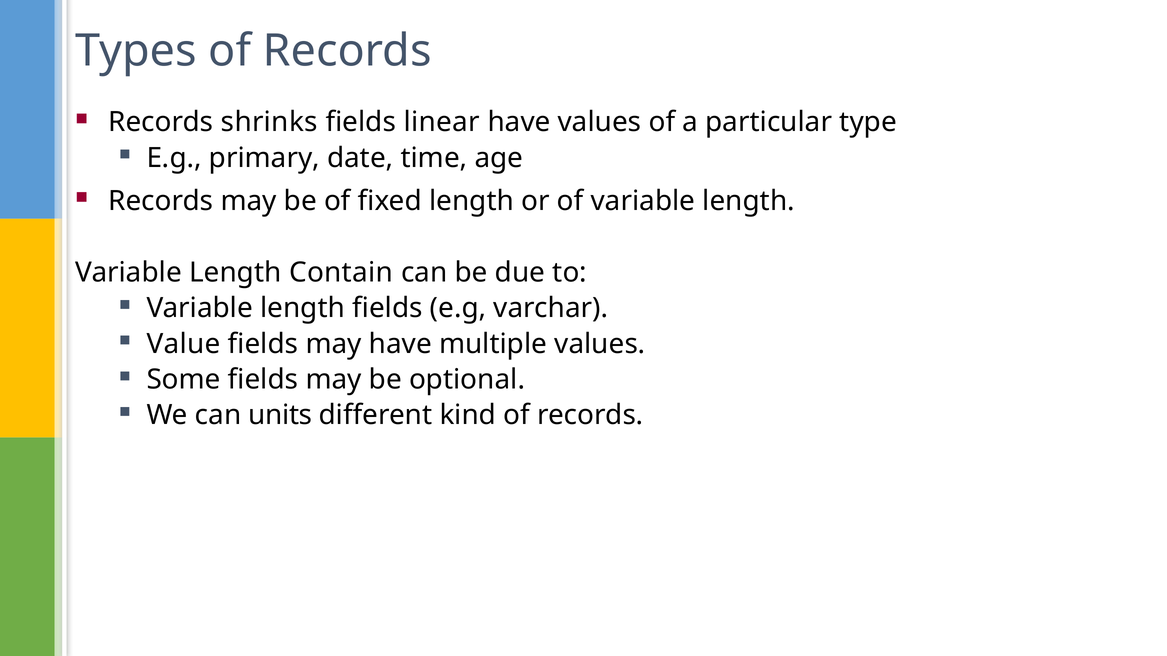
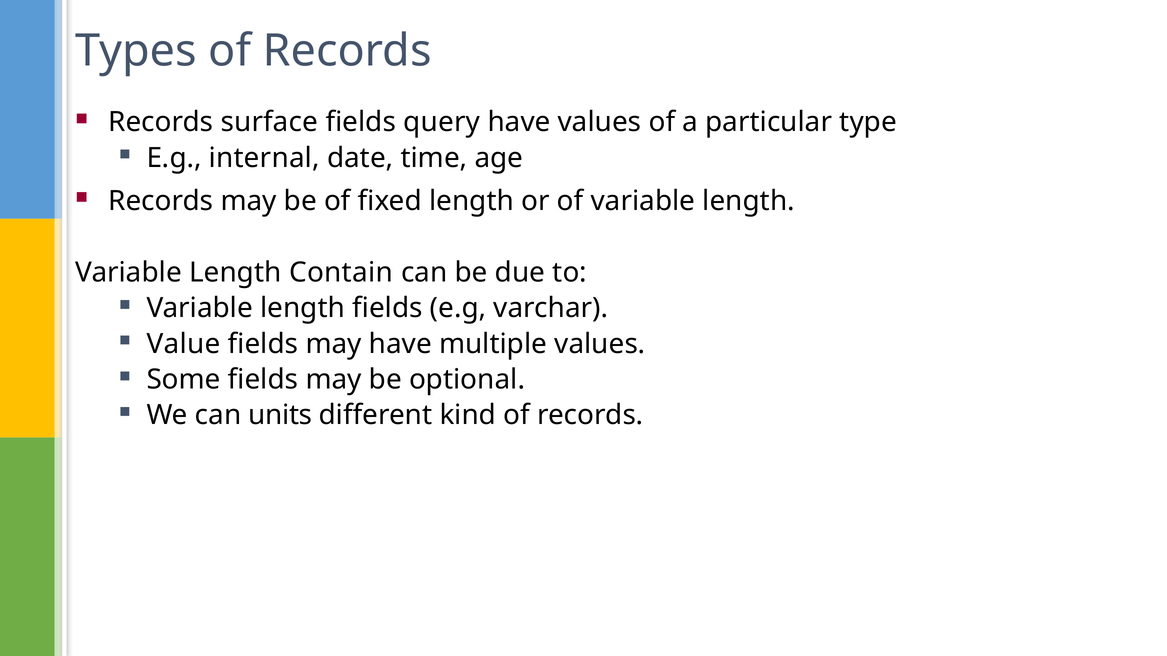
shrinks: shrinks -> surface (269, 122)
linear: linear -> query (442, 122)
primary: primary -> internal (264, 158)
